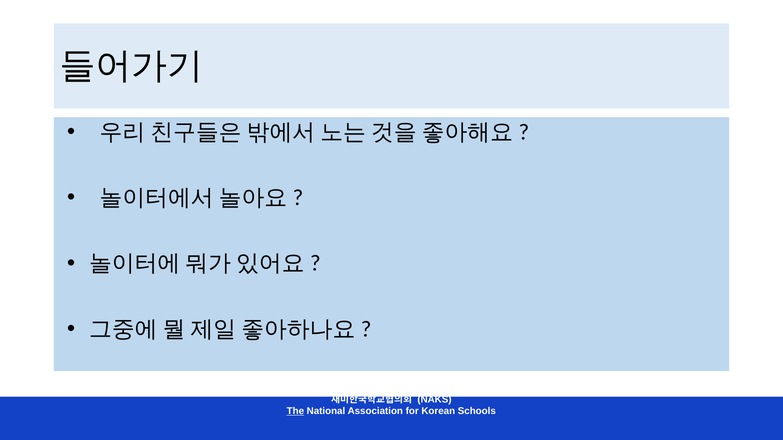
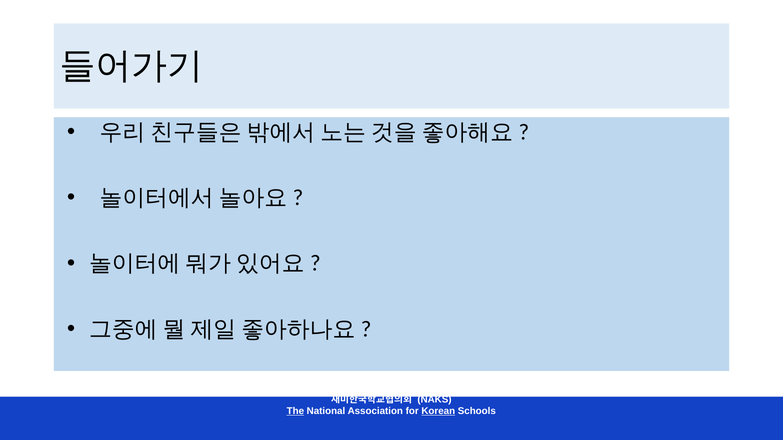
Korean underline: none -> present (438, 412)
